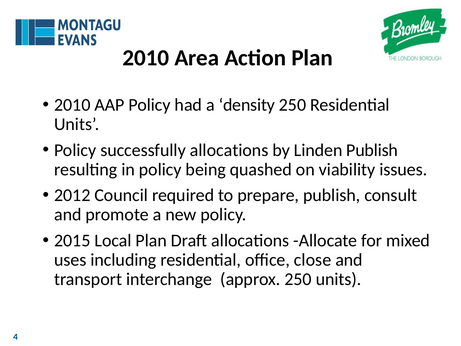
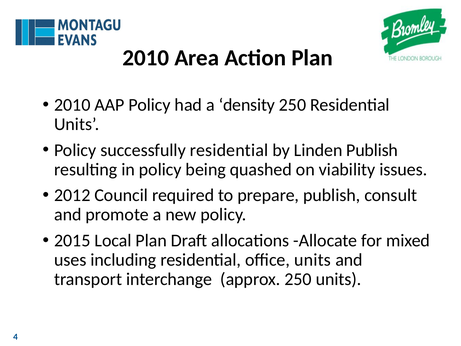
successfully allocations: allocations -> residential (229, 150)
office close: close -> units (313, 260)
